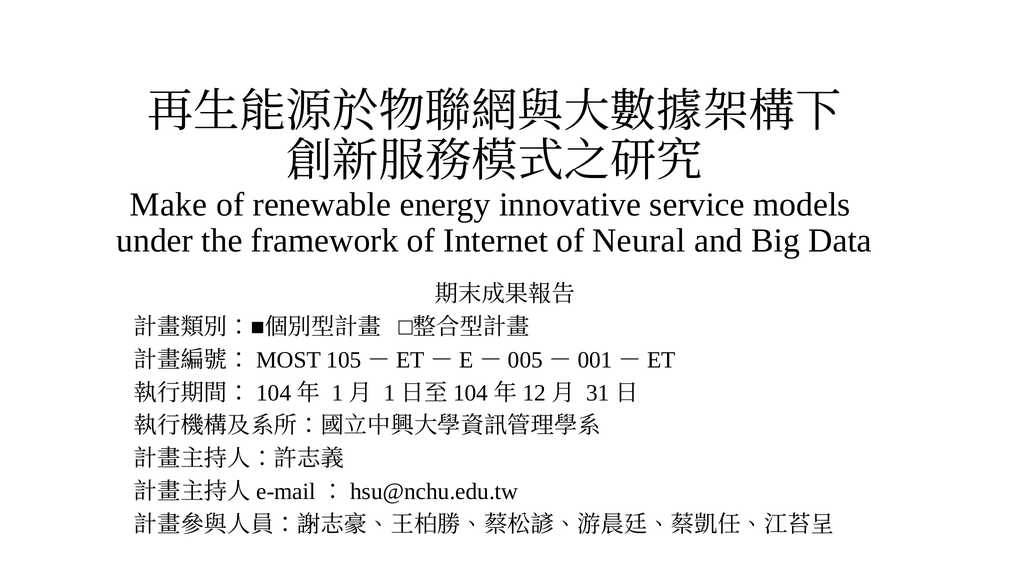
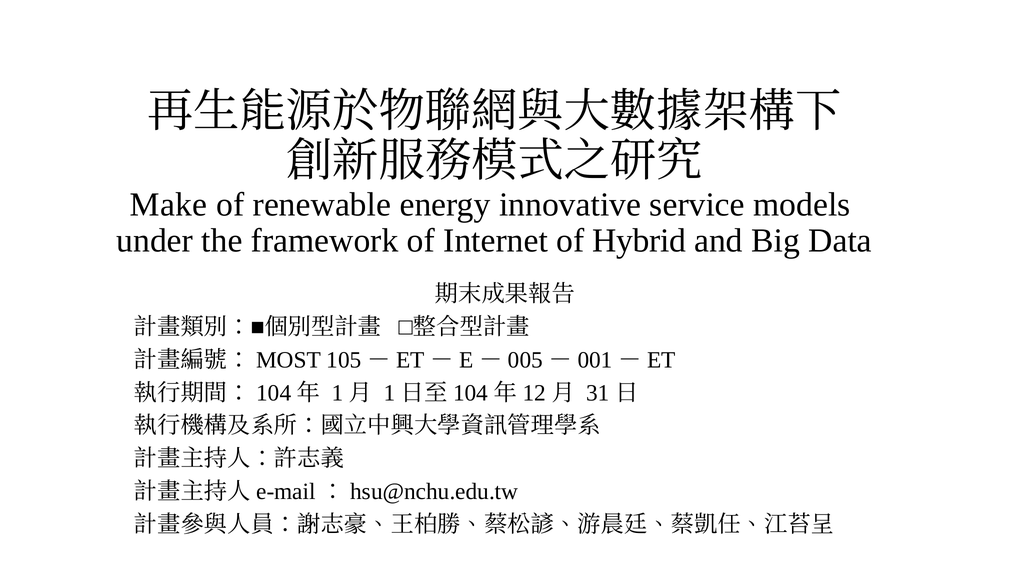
Neural: Neural -> Hybrid (639, 241)
